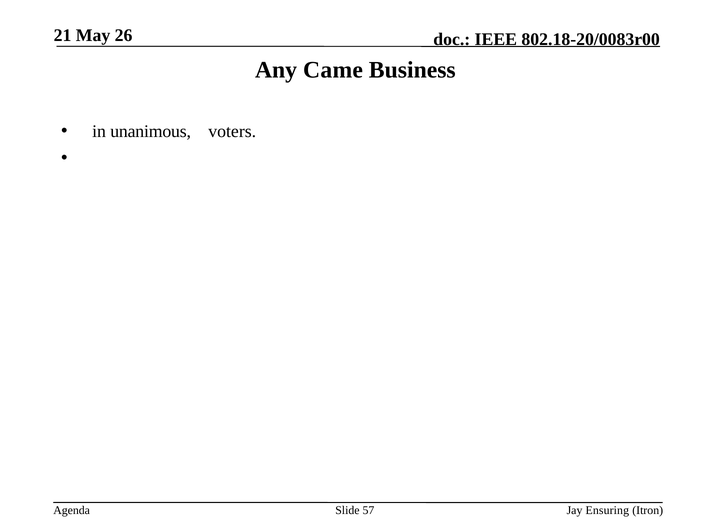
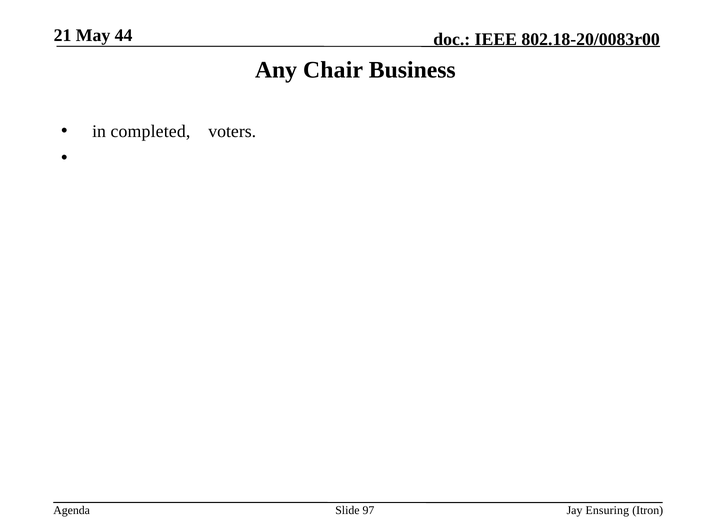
26: 26 -> 44 (124, 36)
Came: Came -> Chair (333, 70)
unanimous: unanimous -> completed (150, 131)
57: 57 -> 97 (368, 511)
